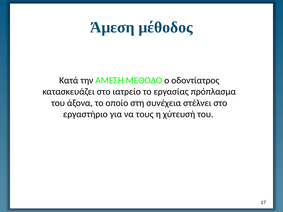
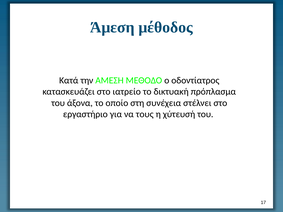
εργασίας: εργασίας -> δικτυακή (171, 92)
